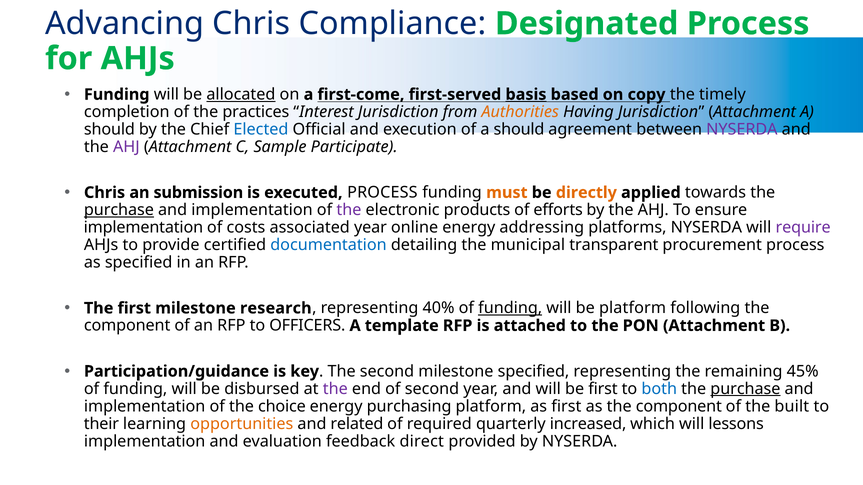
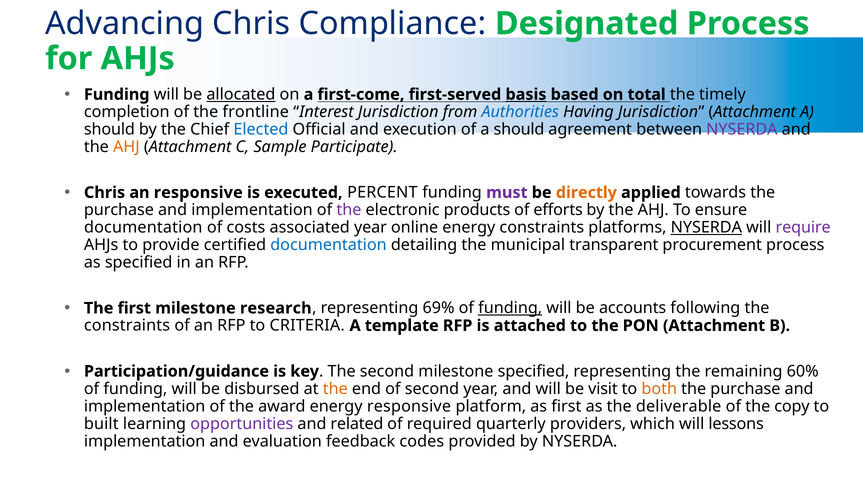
copy: copy -> total (647, 95)
practices: practices -> frontline (256, 112)
Authorities colour: orange -> blue (520, 112)
AHJ colour: purple -> orange (126, 147)
an submission: submission -> responsive (198, 193)
executed PROCESS: PROCESS -> PERCENT (382, 193)
must colour: orange -> purple (507, 193)
purchase underline: present -> none (119, 210)
implementation: implementation -> documentation (143, 228)
energy addressing: addressing -> constraints (542, 228)
NYSERDA underline: none -> present (706, 228)
40%: 40% -> 69% (439, 308)
be platform: platform -> accounts (633, 308)
component: component -> constraints (127, 326)
OFFICERS: OFFICERS -> CRITERIA (307, 326)
45%: 45% -> 60% (803, 372)
the colour: purple -> orange (335, 389)
be first: first -> visit (603, 389)
both colour: blue -> orange (659, 389)
purchase underline: present -> none (745, 389)
choice: choice -> award (282, 407)
energy purchasing: purchasing -> responsive (409, 407)
as the component: component -> deliverable (679, 407)
built: built -> copy (792, 407)
their: their -> built (101, 424)
opportunities colour: orange -> purple (242, 424)
increased: increased -> providers (588, 424)
direct: direct -> codes (422, 442)
